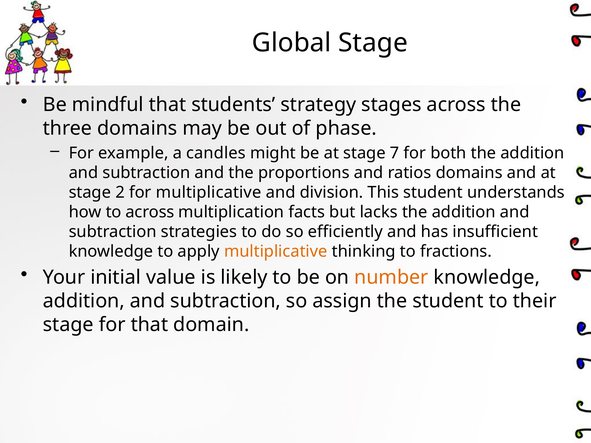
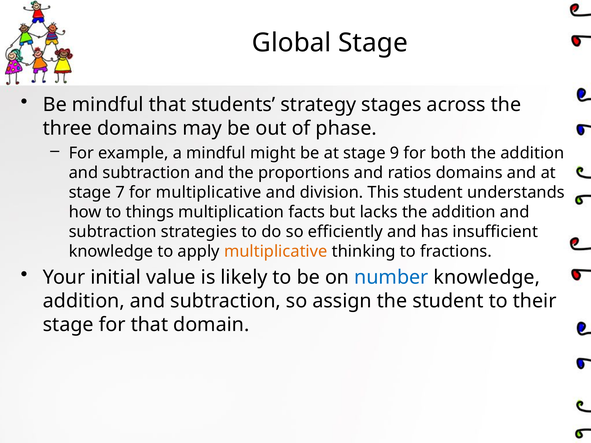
a candles: candles -> mindful (216, 153)
7: 7 -> 9 (395, 153)
2: 2 -> 7 (120, 193)
to across: across -> things (150, 212)
number colour: orange -> blue (391, 278)
